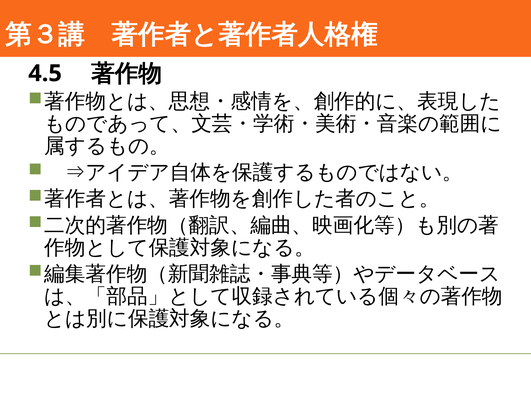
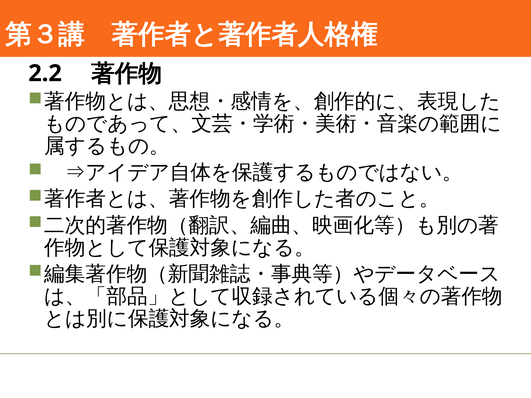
4.5: 4.5 -> 2.2 (45, 73)
